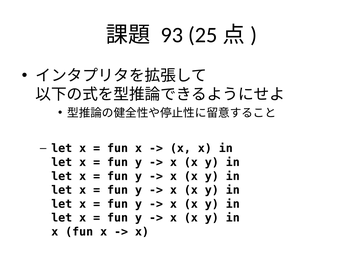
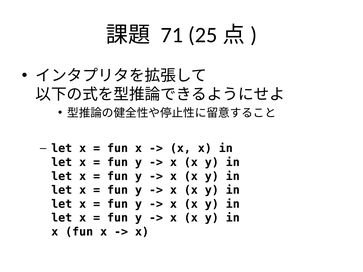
93: 93 -> 71 (172, 35)
